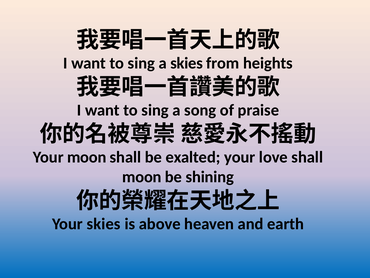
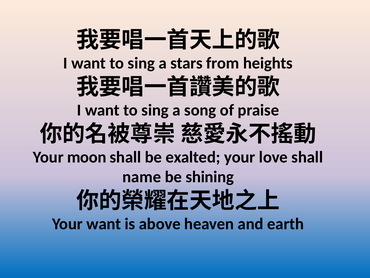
a skies: skies -> stars (187, 63)
moon: moon -> name (142, 177)
Your skies: skies -> want (104, 223)
